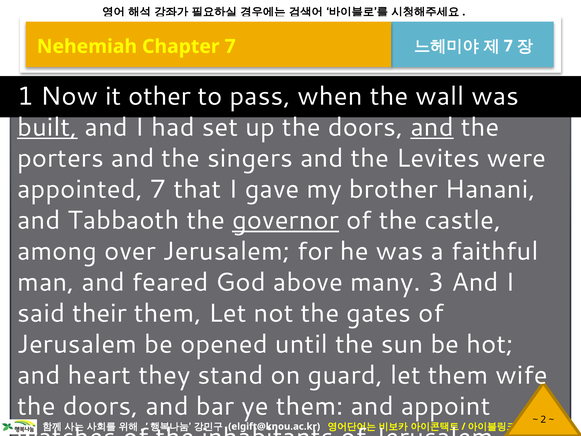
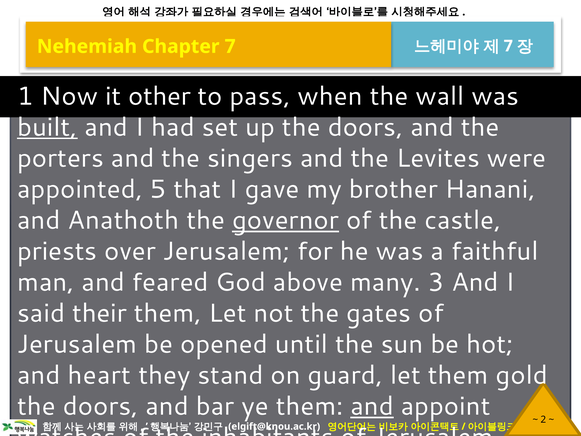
and underline: present -> none (432, 127)
appointed 7: 7 -> 5 (158, 189)
Tabbaoth: Tabbaoth -> Anathoth (123, 220)
among: among -> priests (57, 251)
wife: wife -> gold (522, 375)
and underline: none -> present (372, 406)
